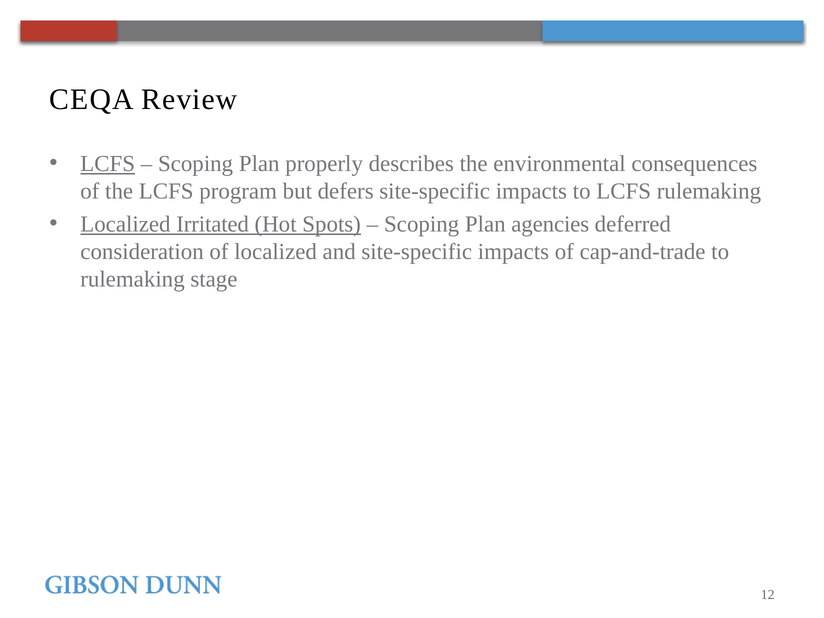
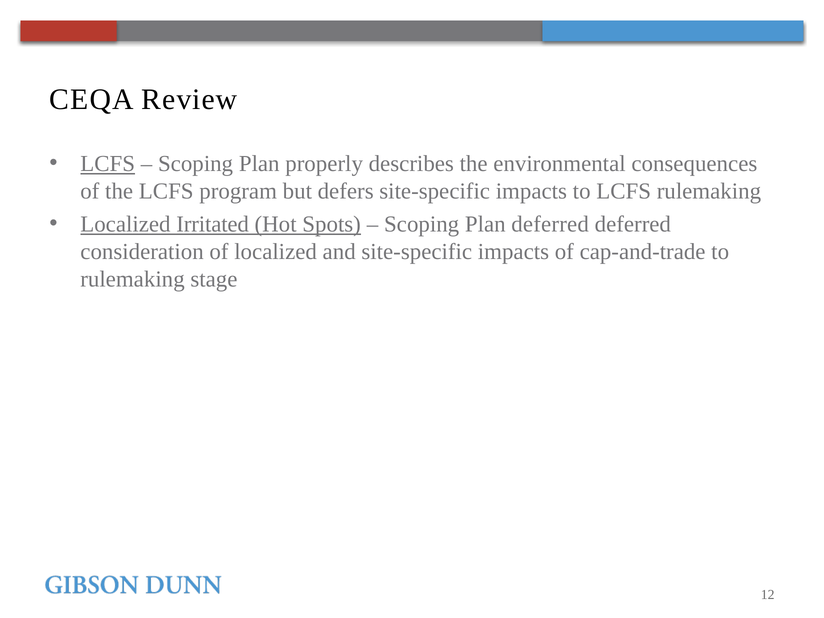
Plan agencies: agencies -> deferred (550, 224)
